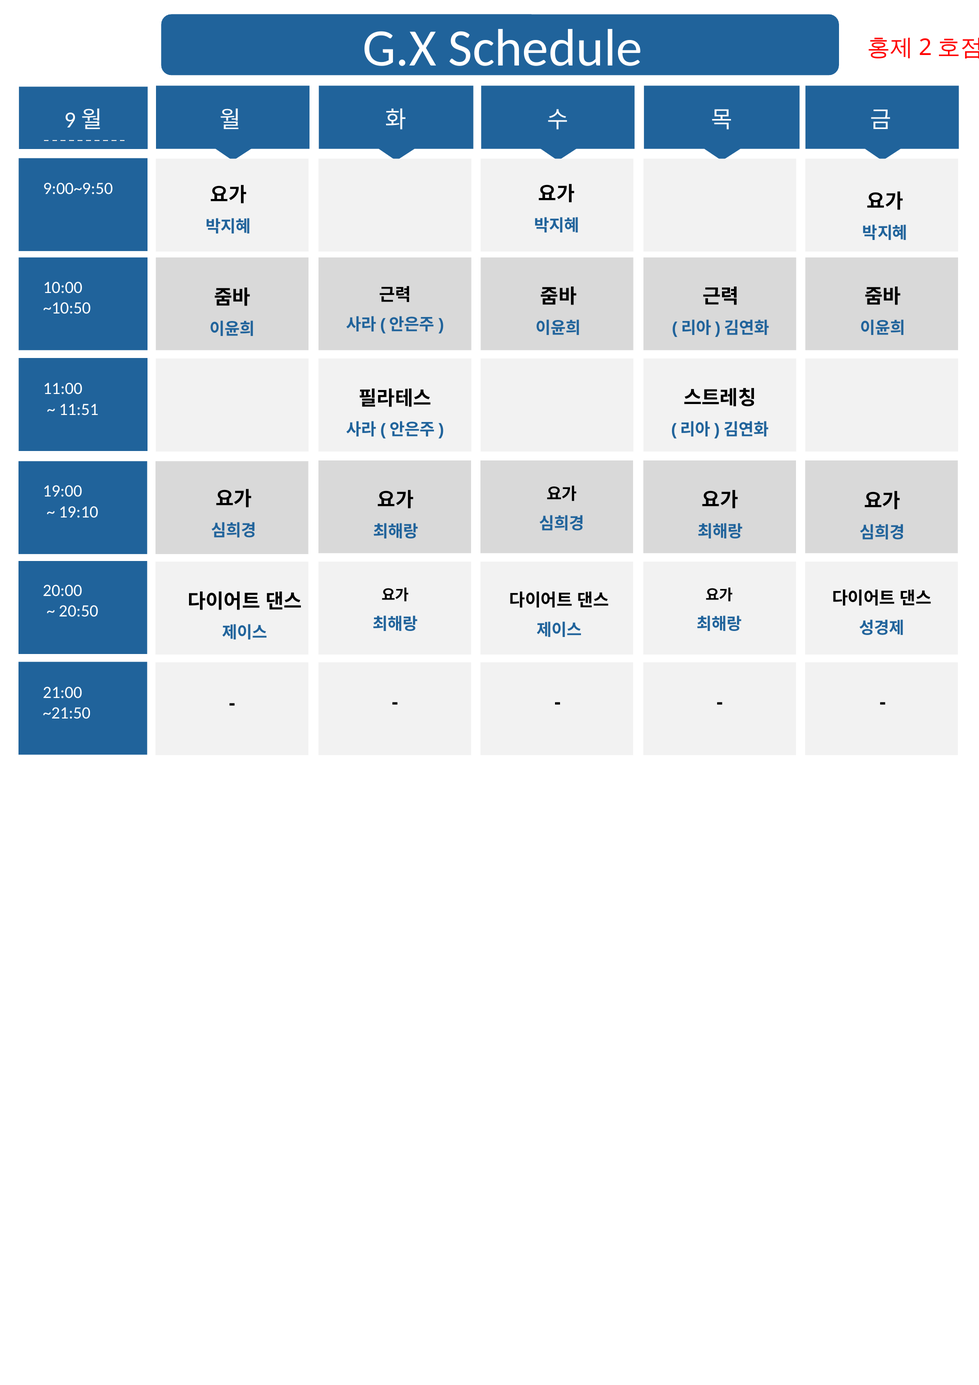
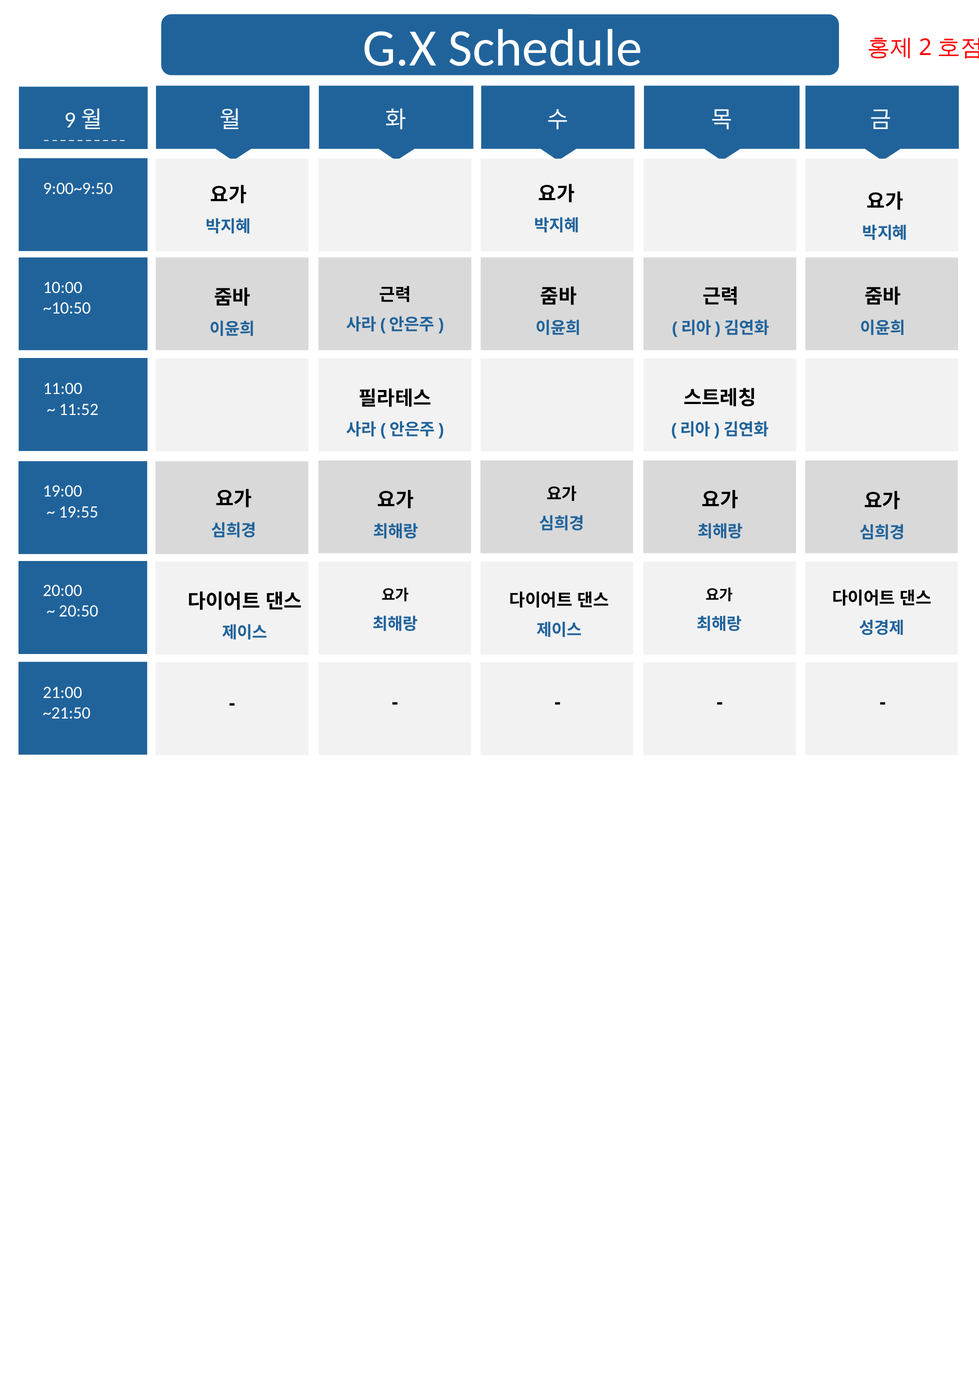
11:51: 11:51 -> 11:52 (79, 409)
19:10: 19:10 -> 19:55 (79, 512)
